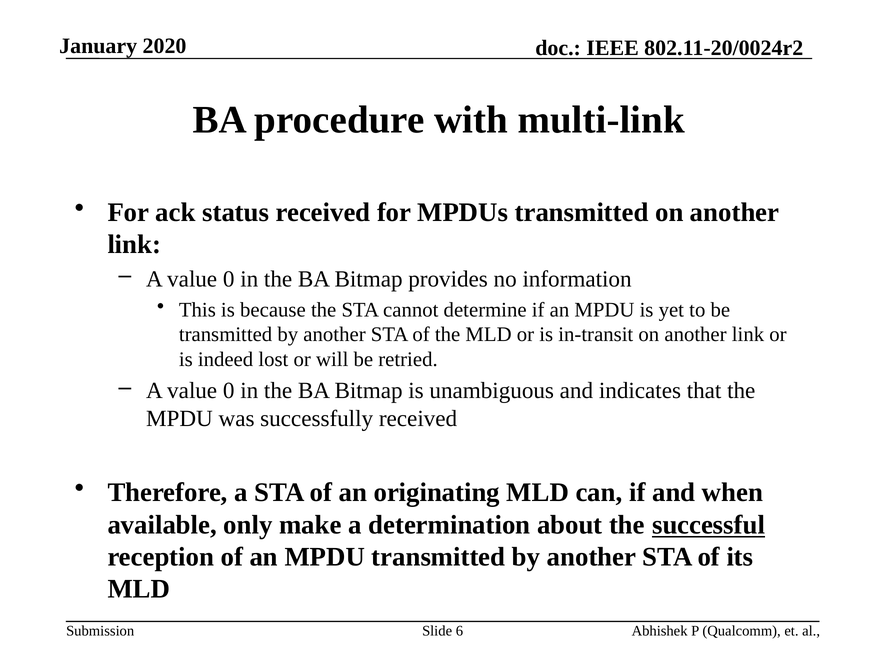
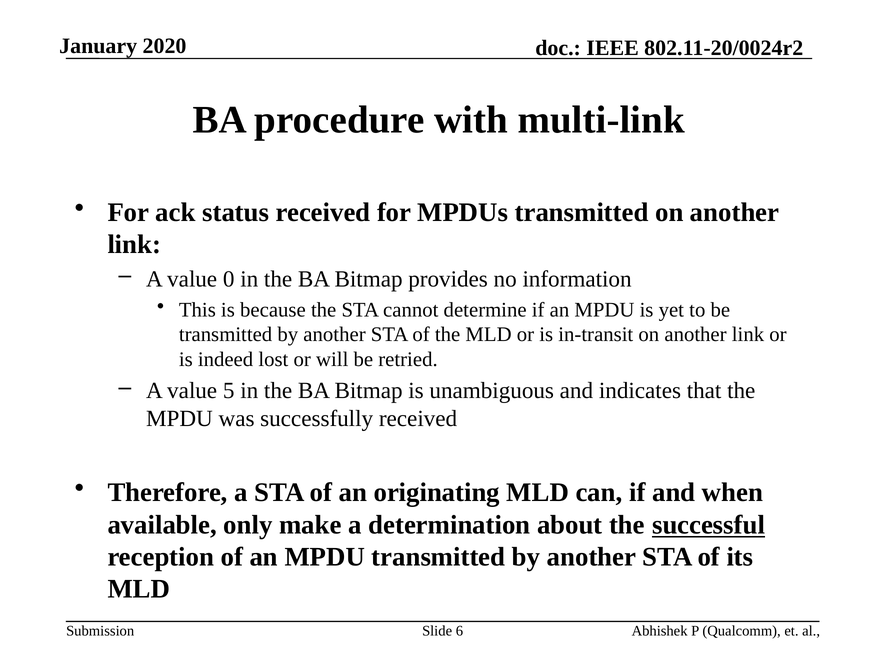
0: 0 -> 5 (229, 391)
